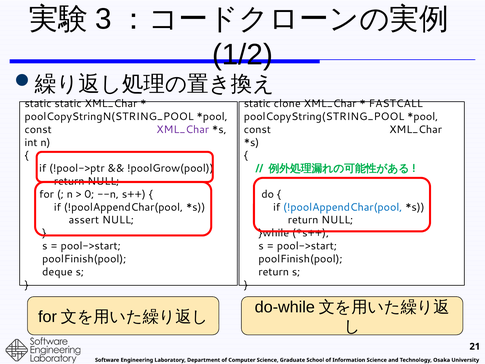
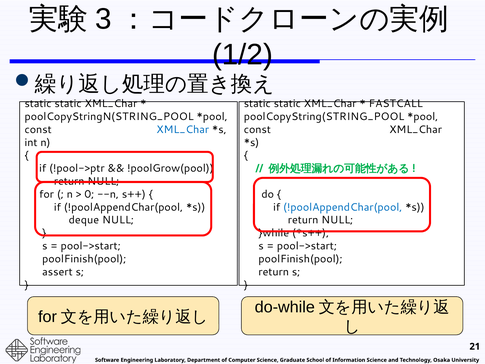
clone: clone -> static (287, 104)
XML_Char colour: purple -> blue (183, 129)
assert: assert -> deque (84, 220)
deque: deque -> assert (57, 272)
